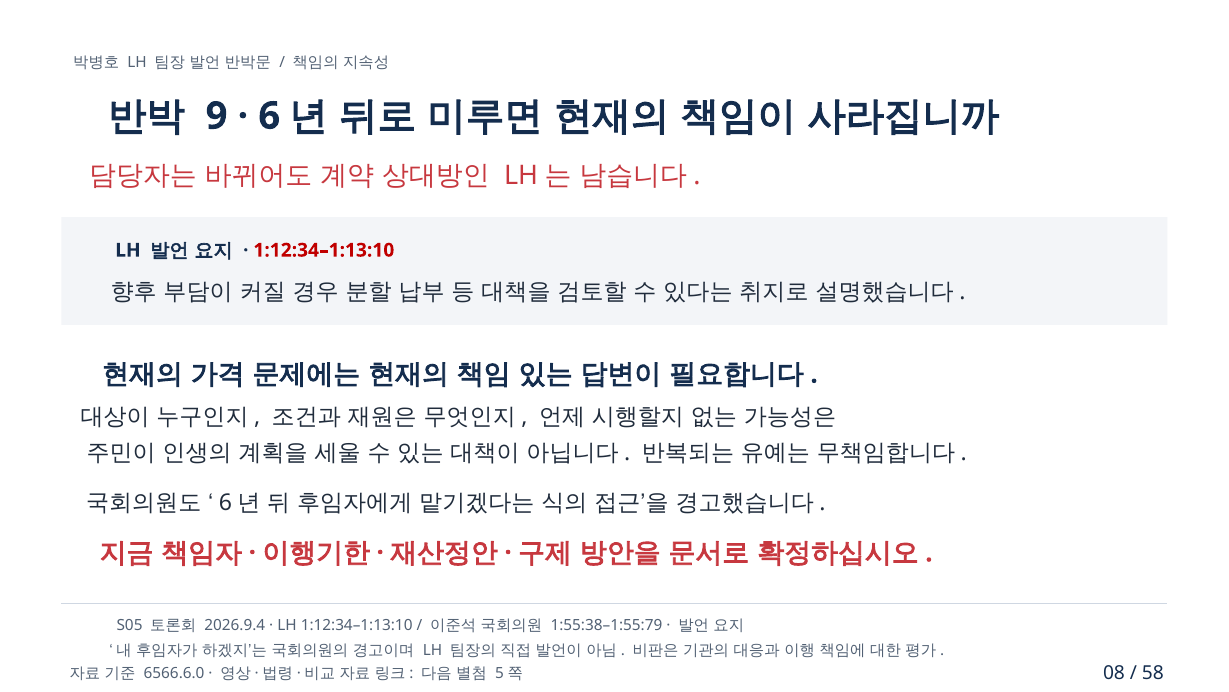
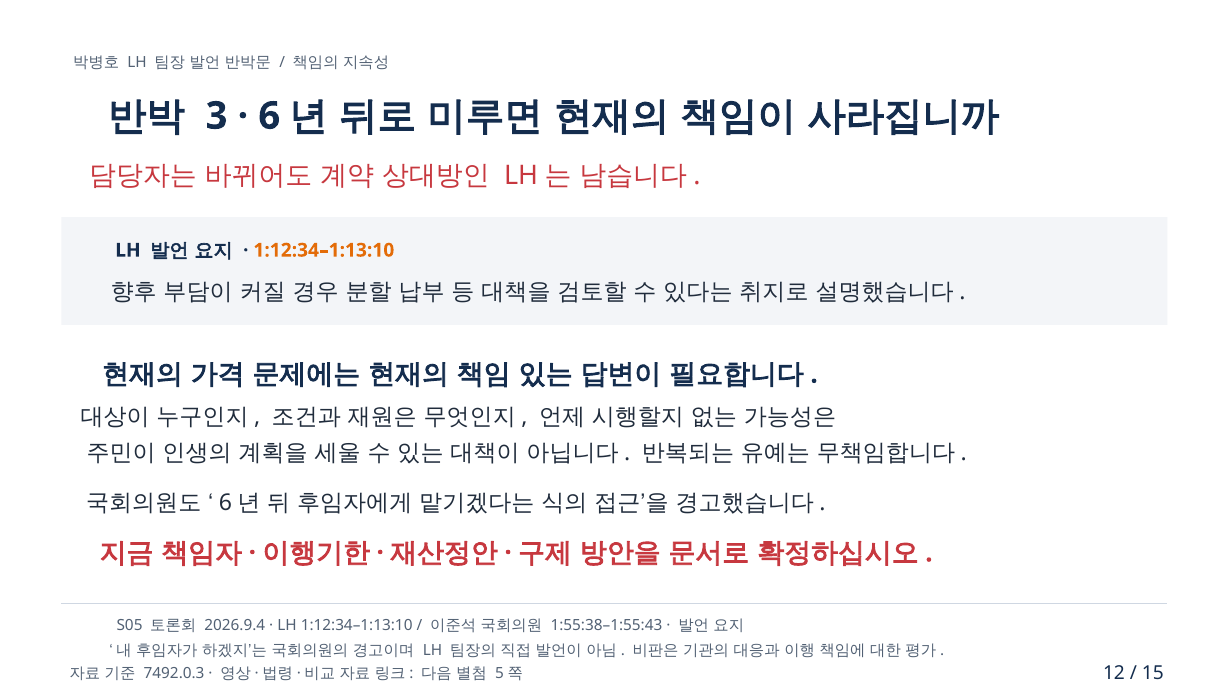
9: 9 -> 3 (217, 116)
1:12:34–1:13:10 colour: red -> orange (324, 250)
1:55:38–1:55:79: 1:55:38–1:55:79 -> 1:55:38–1:55:43 (606, 625)
6566.6.0: 6566.6.0 -> 7492.0.3 (174, 673)
08: 08 -> 12 (1114, 672)
58: 58 -> 15 (1153, 672)
